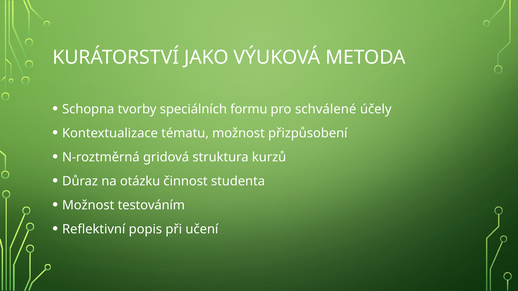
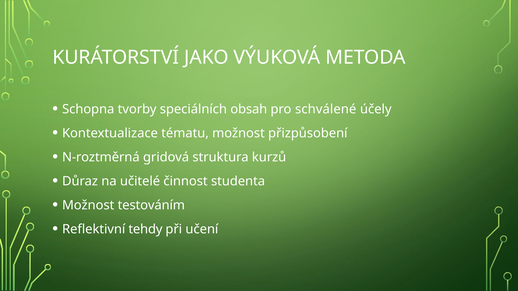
formu: formu -> obsah (249, 109)
otázku: otázku -> učitelé (140, 181)
popis: popis -> tehdy (145, 230)
